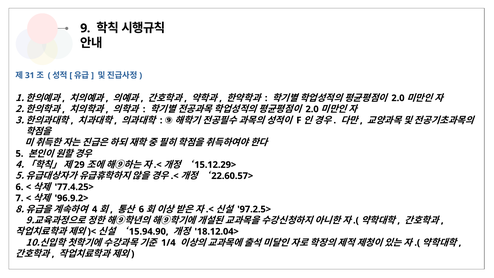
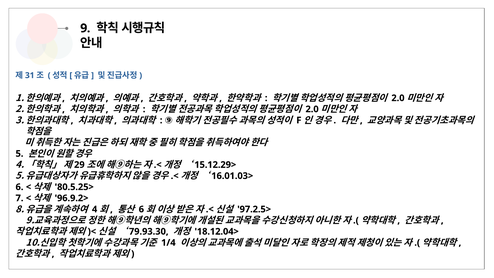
22.60.57>: 22.60.57> -> 16.01.03> (232, 176)
77.4.25>: 77.4.25> -> 80.5.25> (74, 187)
15.94.90: 15.94.90 -> 79.93.30 (149, 231)
